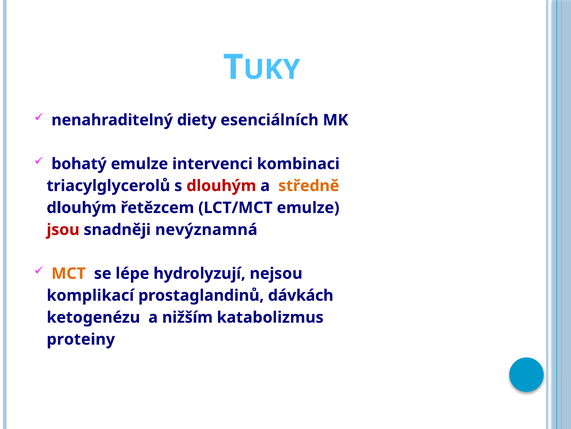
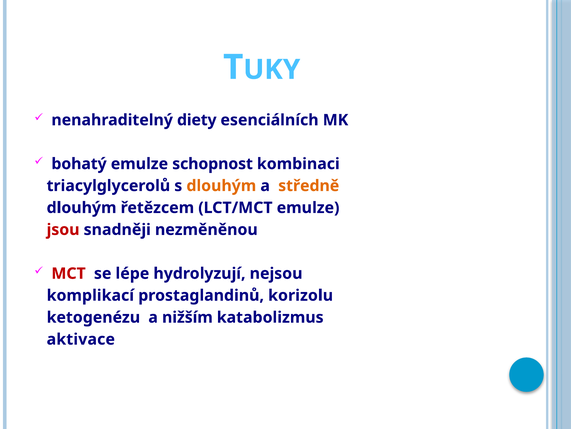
intervenci: intervenci -> schopnost (213, 164)
dlouhým colour: red -> orange (221, 186)
nevýznamná: nevýznamná -> nezměněnou (206, 229)
MCT colour: orange -> red (69, 273)
dávkách: dávkách -> korizolu (301, 295)
proteiny: proteiny -> aktivace (81, 339)
